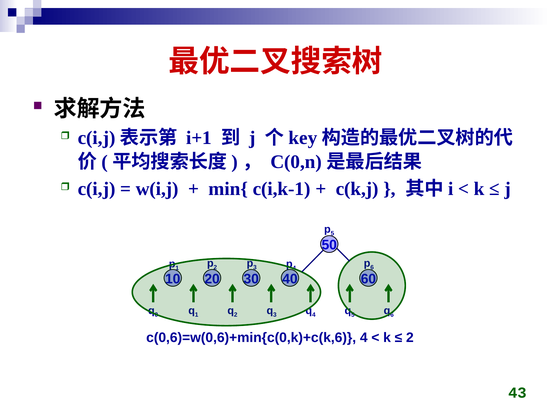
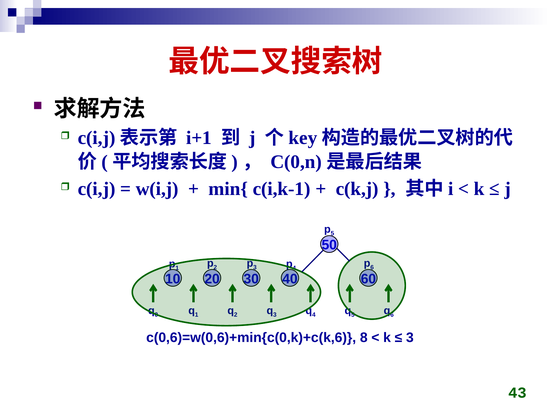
c(0,6)=w(0,6)+min{c(0,k)+c(k,6 4: 4 -> 8 (364, 338)
2: 2 -> 3 (410, 338)
